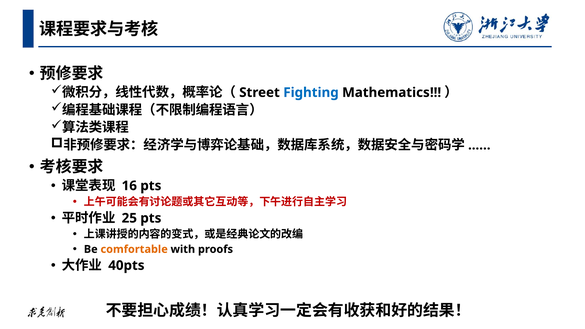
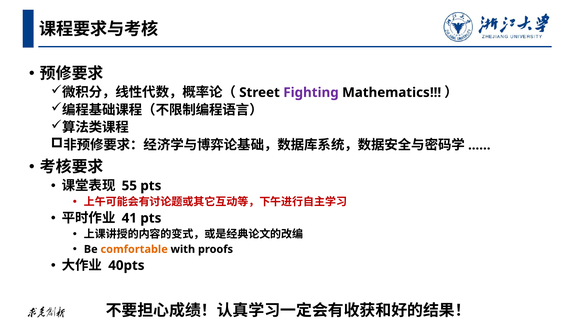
Fighting colour: blue -> purple (311, 93)
16: 16 -> 55 (129, 186)
25: 25 -> 41 (129, 218)
